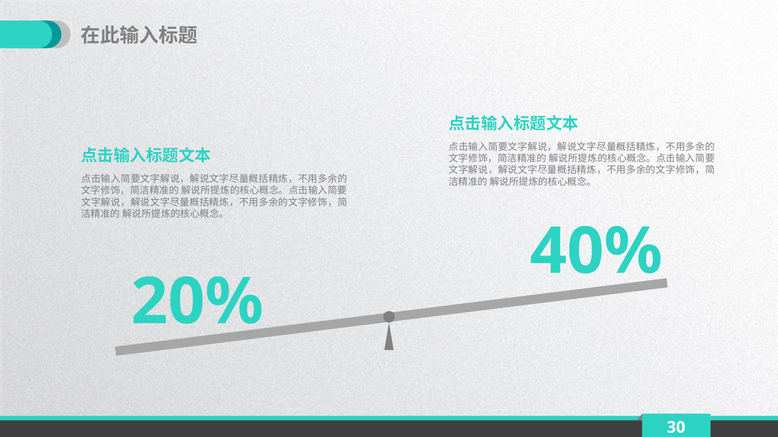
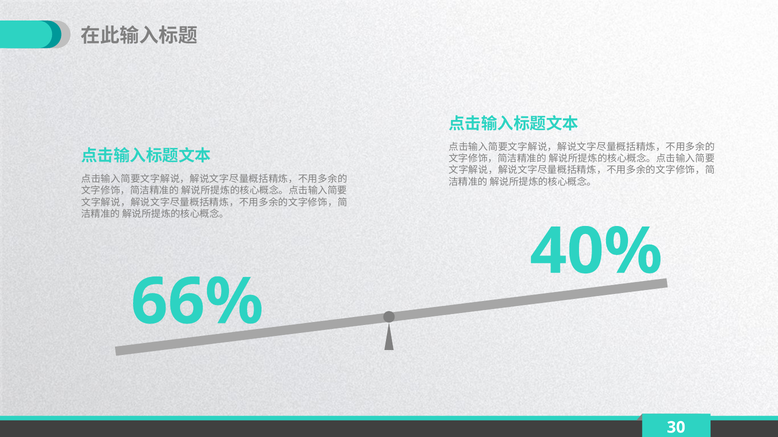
20%: 20% -> 66% (197, 302)
